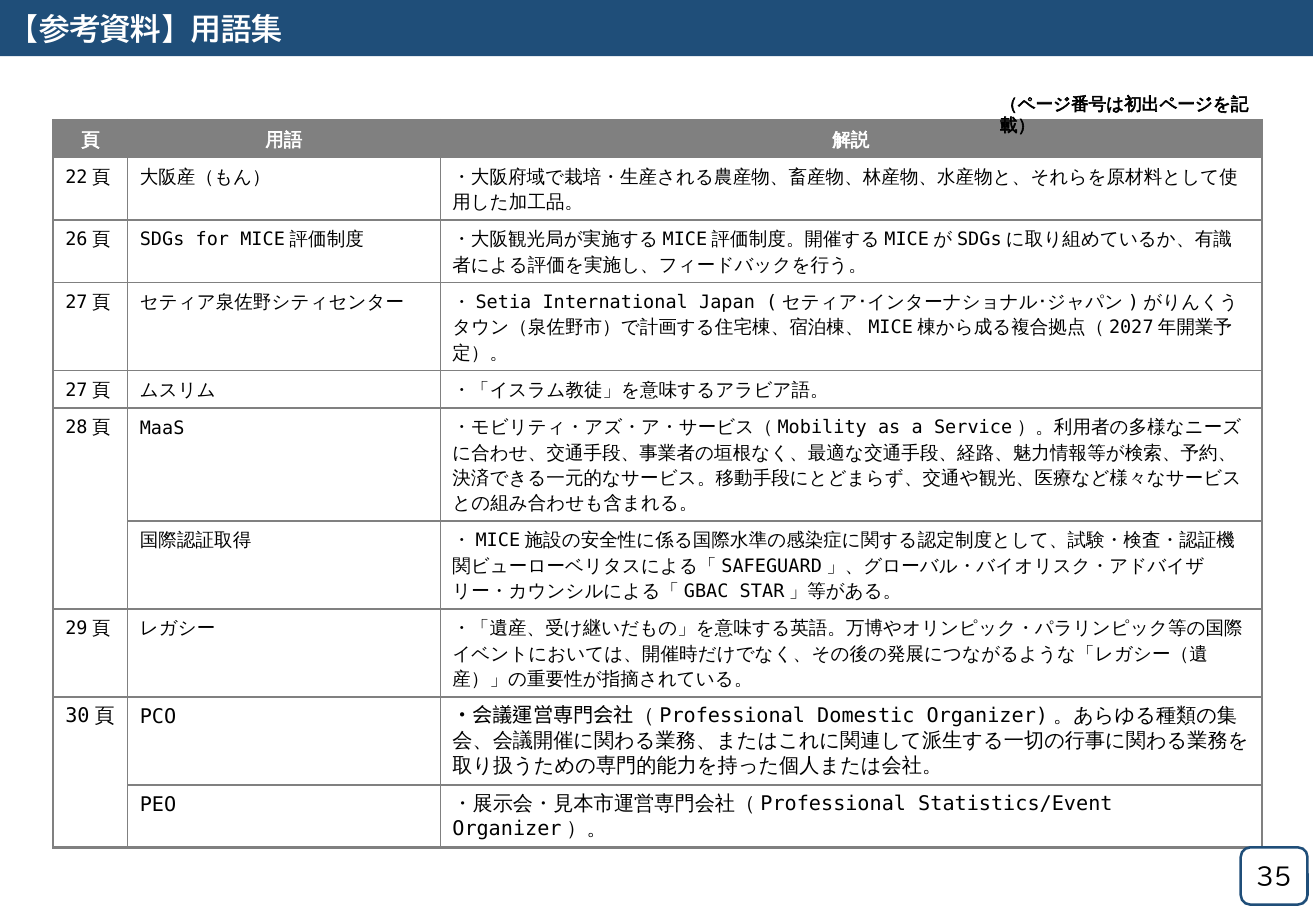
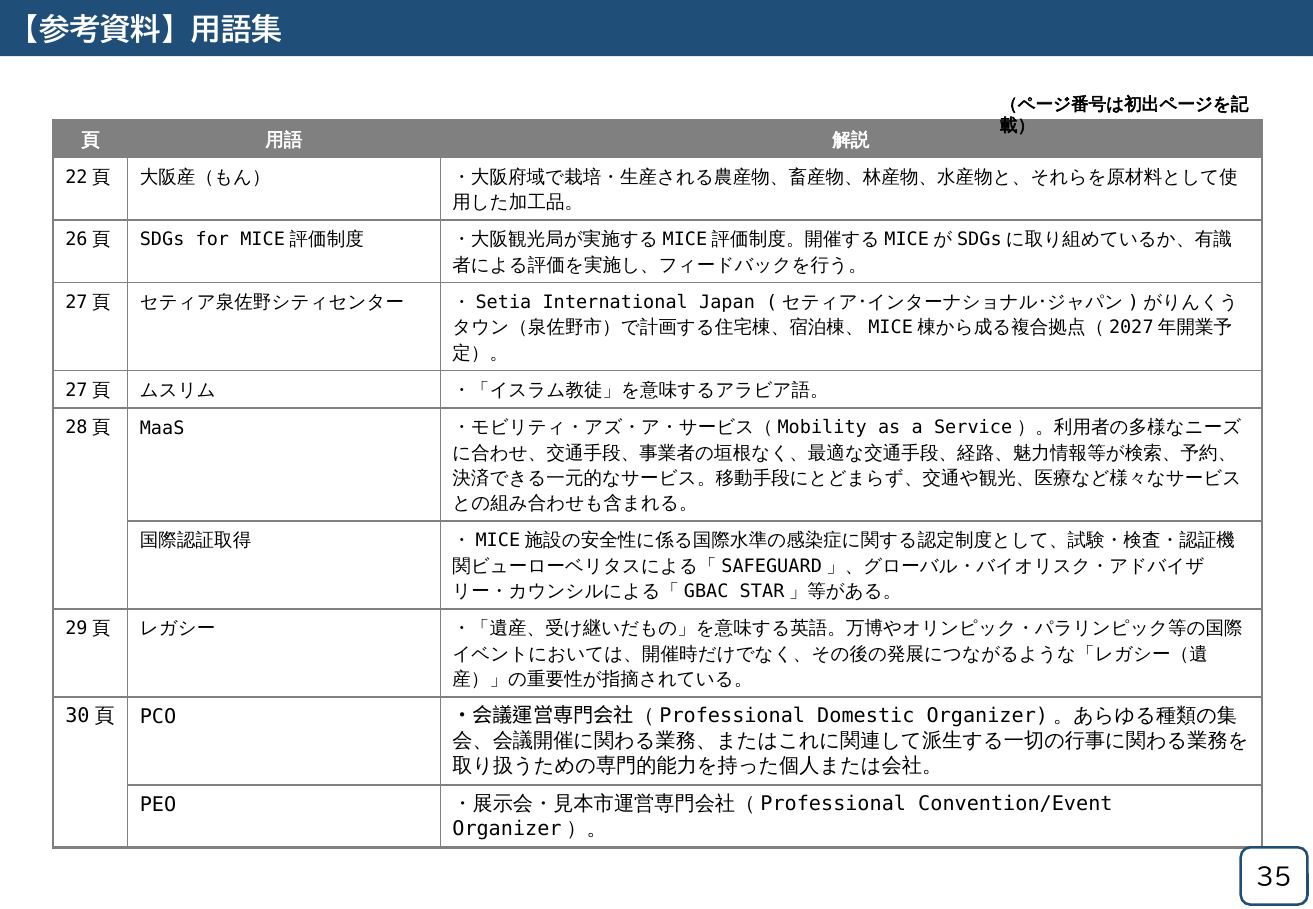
Statistics/Event: Statistics/Event -> Convention/Event (1015, 803)
